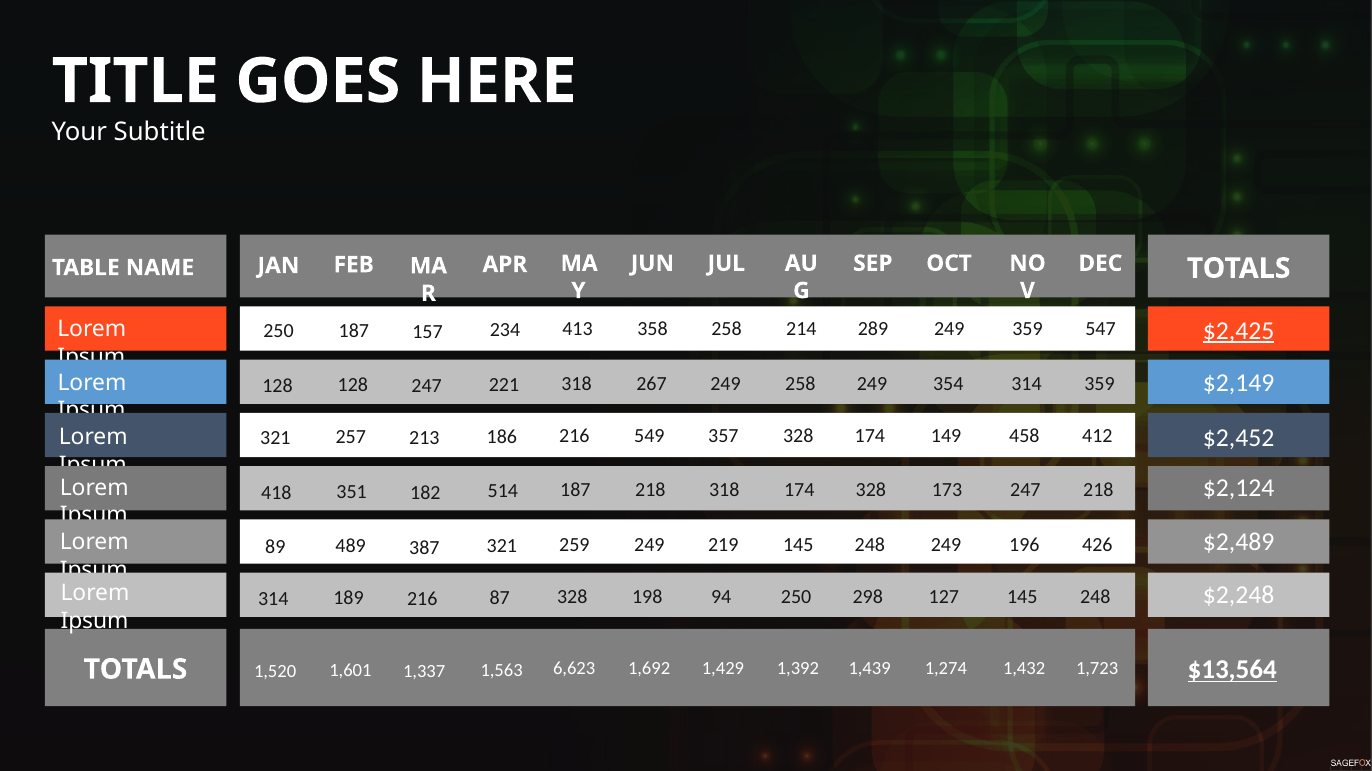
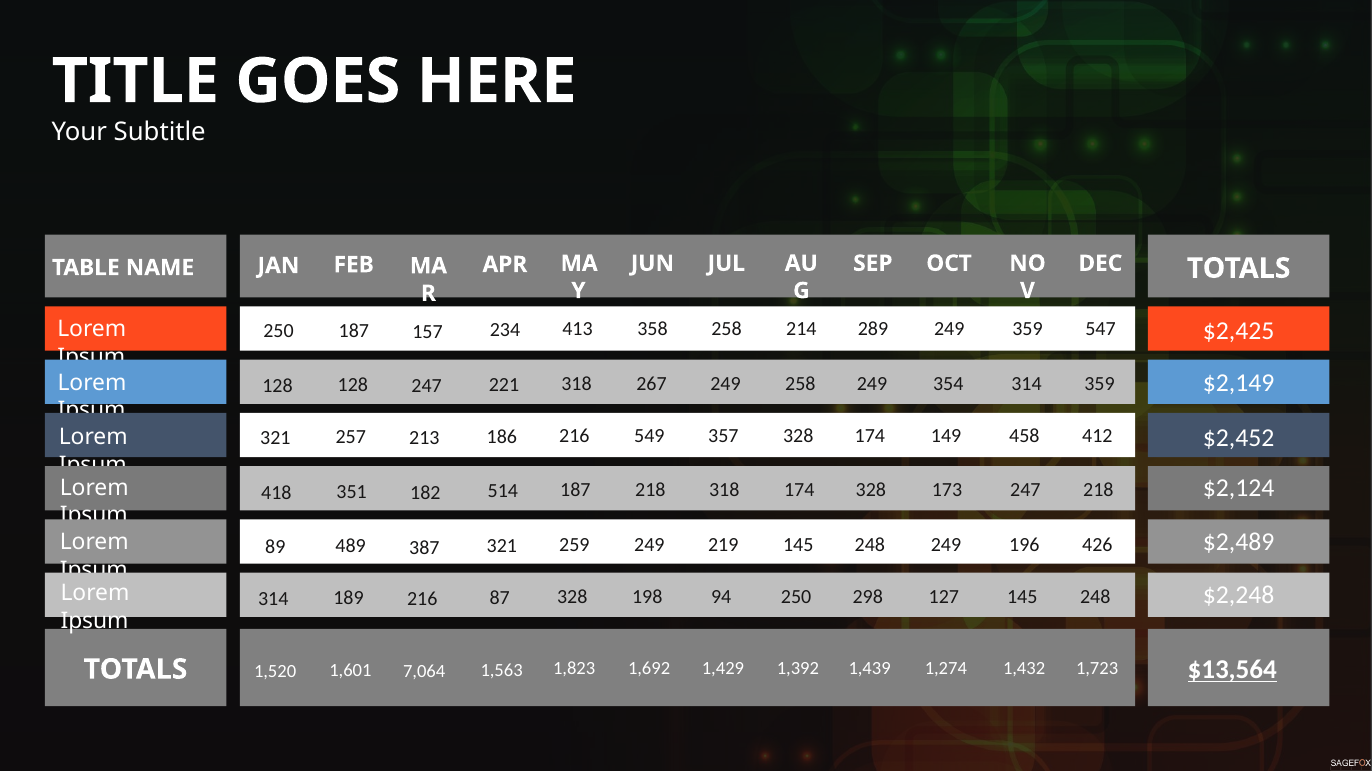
$2,425 underline: present -> none (1239, 331)
6,623: 6,623 -> 1,823 (574, 669)
1,337: 1,337 -> 7,064 (424, 672)
